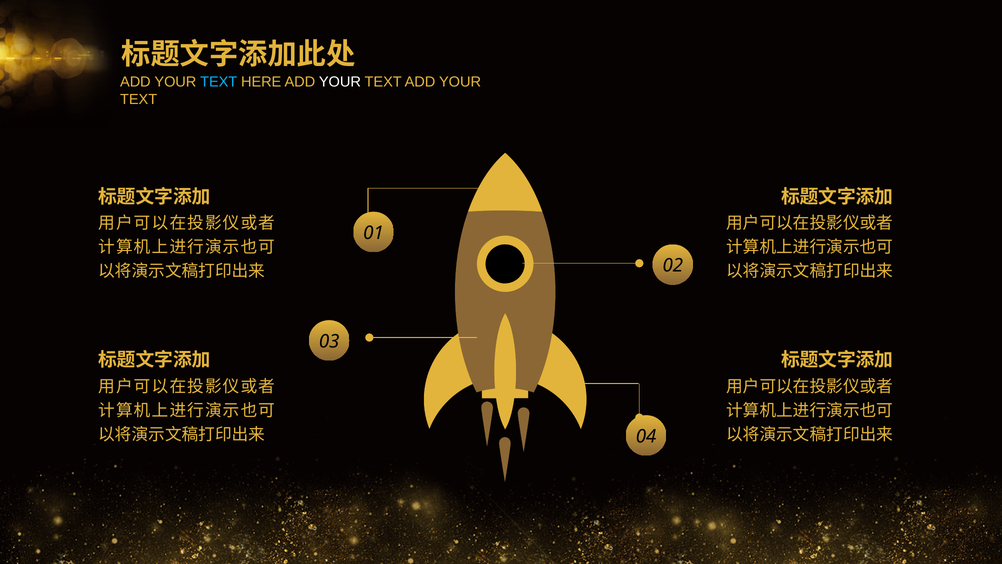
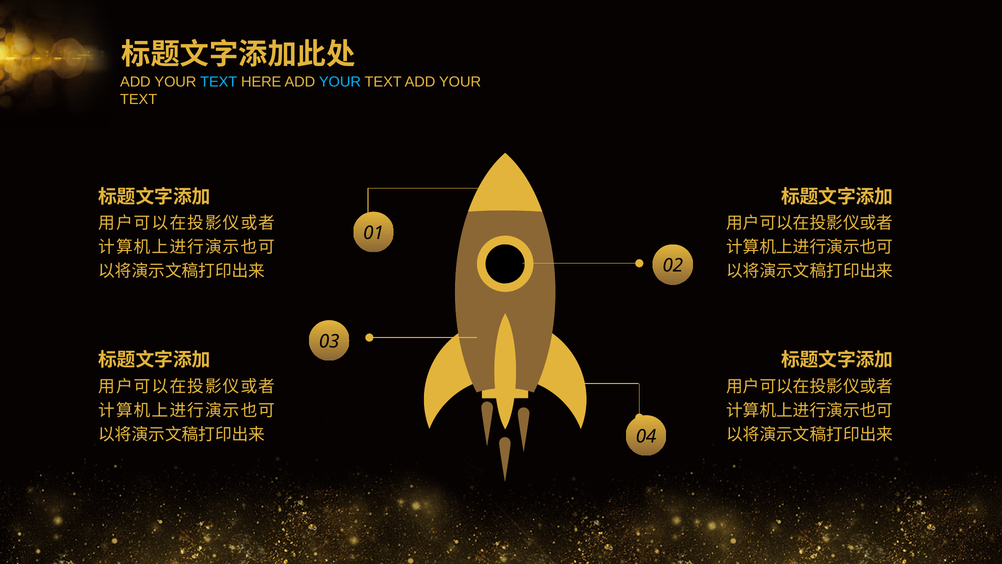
YOUR colour: white -> light blue (340, 82)
